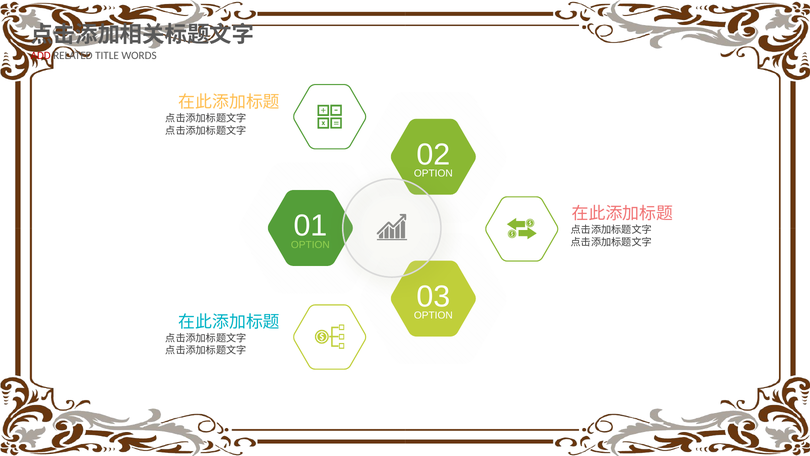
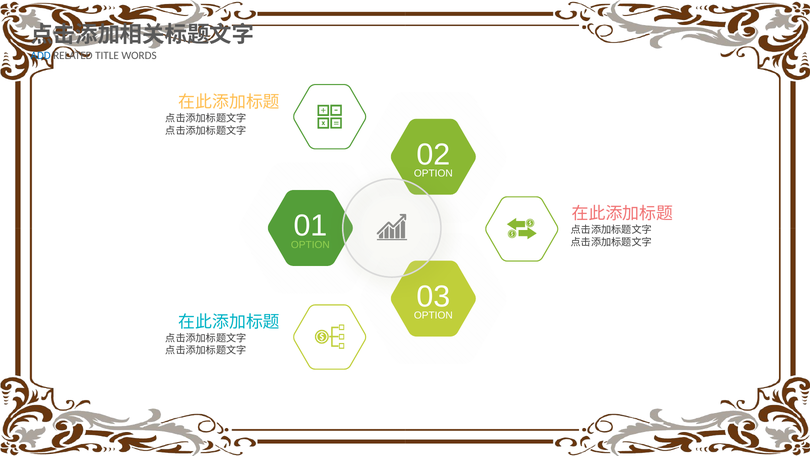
ADD colour: red -> blue (41, 55)
